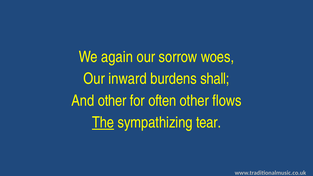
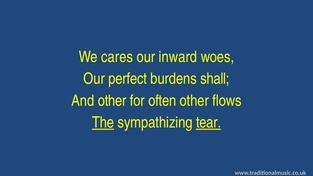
again: again -> cares (117, 57)
sorrow: sorrow -> inward (178, 57)
inward: inward -> perfect (128, 79)
tear underline: none -> present (209, 123)
